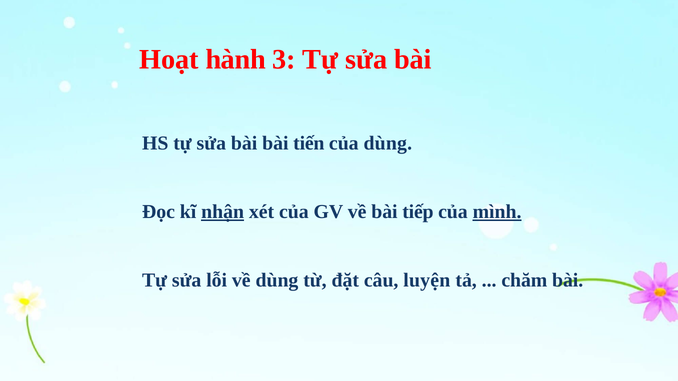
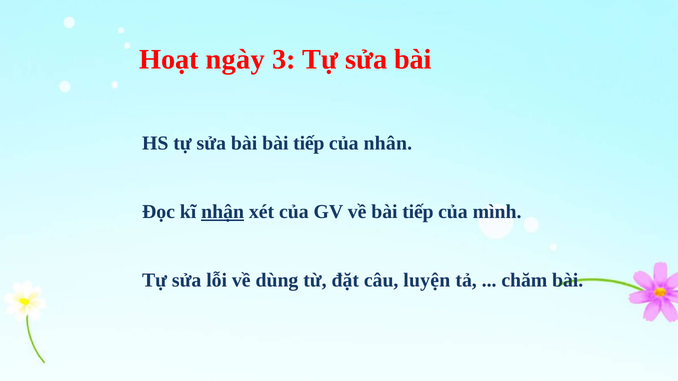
hành: hành -> ngày (235, 60)
bài bài tiến: tiến -> tiếp (309, 143)
của dùng: dùng -> nhân (388, 143)
mình underline: present -> none (497, 212)
